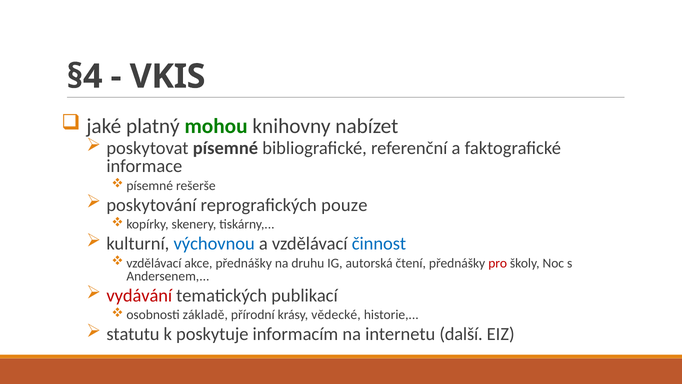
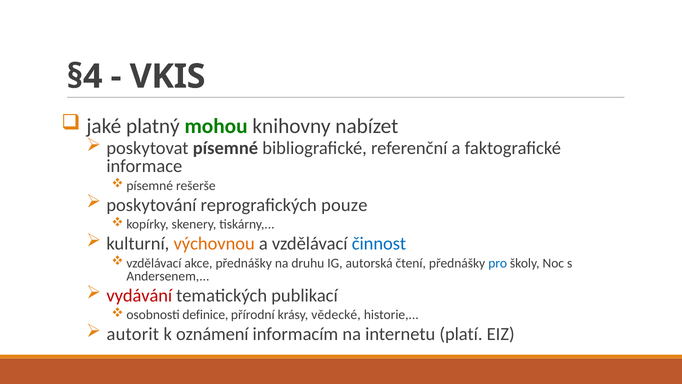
výchovnou colour: blue -> orange (214, 243)
pro colour: red -> blue (498, 263)
základě: základě -> definice (205, 315)
statutu: statutu -> autorit (133, 334)
poskytuje: poskytuje -> oznámení (212, 334)
další: další -> platí (461, 334)
